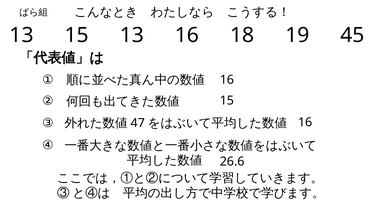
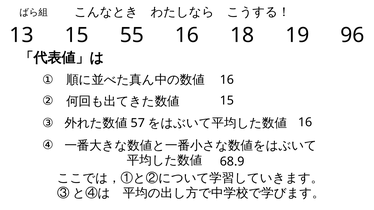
15 13: 13 -> 55 (132, 35)
45: 45 -> 96 (352, 35)
47: 47 -> 57 (138, 123)
26.6: 26.6 -> 68.9 (232, 162)
